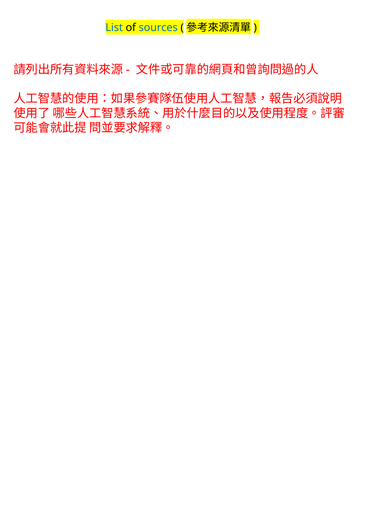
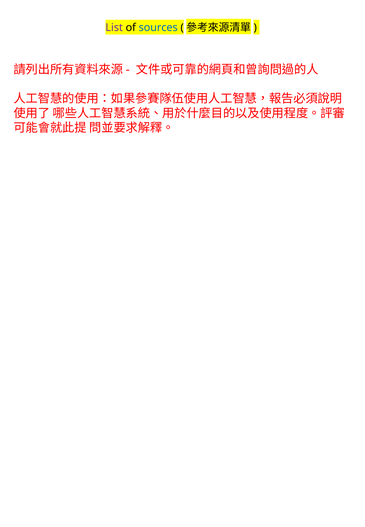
List colour: blue -> purple (114, 28)
